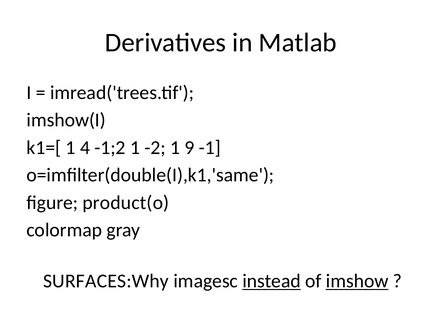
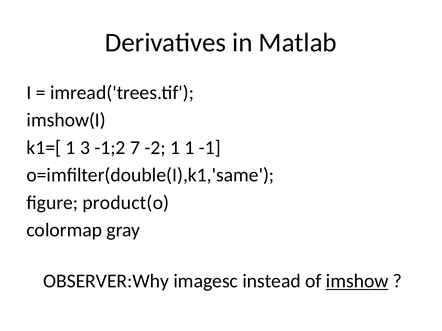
4: 4 -> 3 (85, 148)
-1;2 1: 1 -> 7 (135, 148)
1 9: 9 -> 1 (189, 148)
SURFACES:Why: SURFACES:Why -> OBSERVER:Why (106, 282)
instead underline: present -> none (272, 282)
